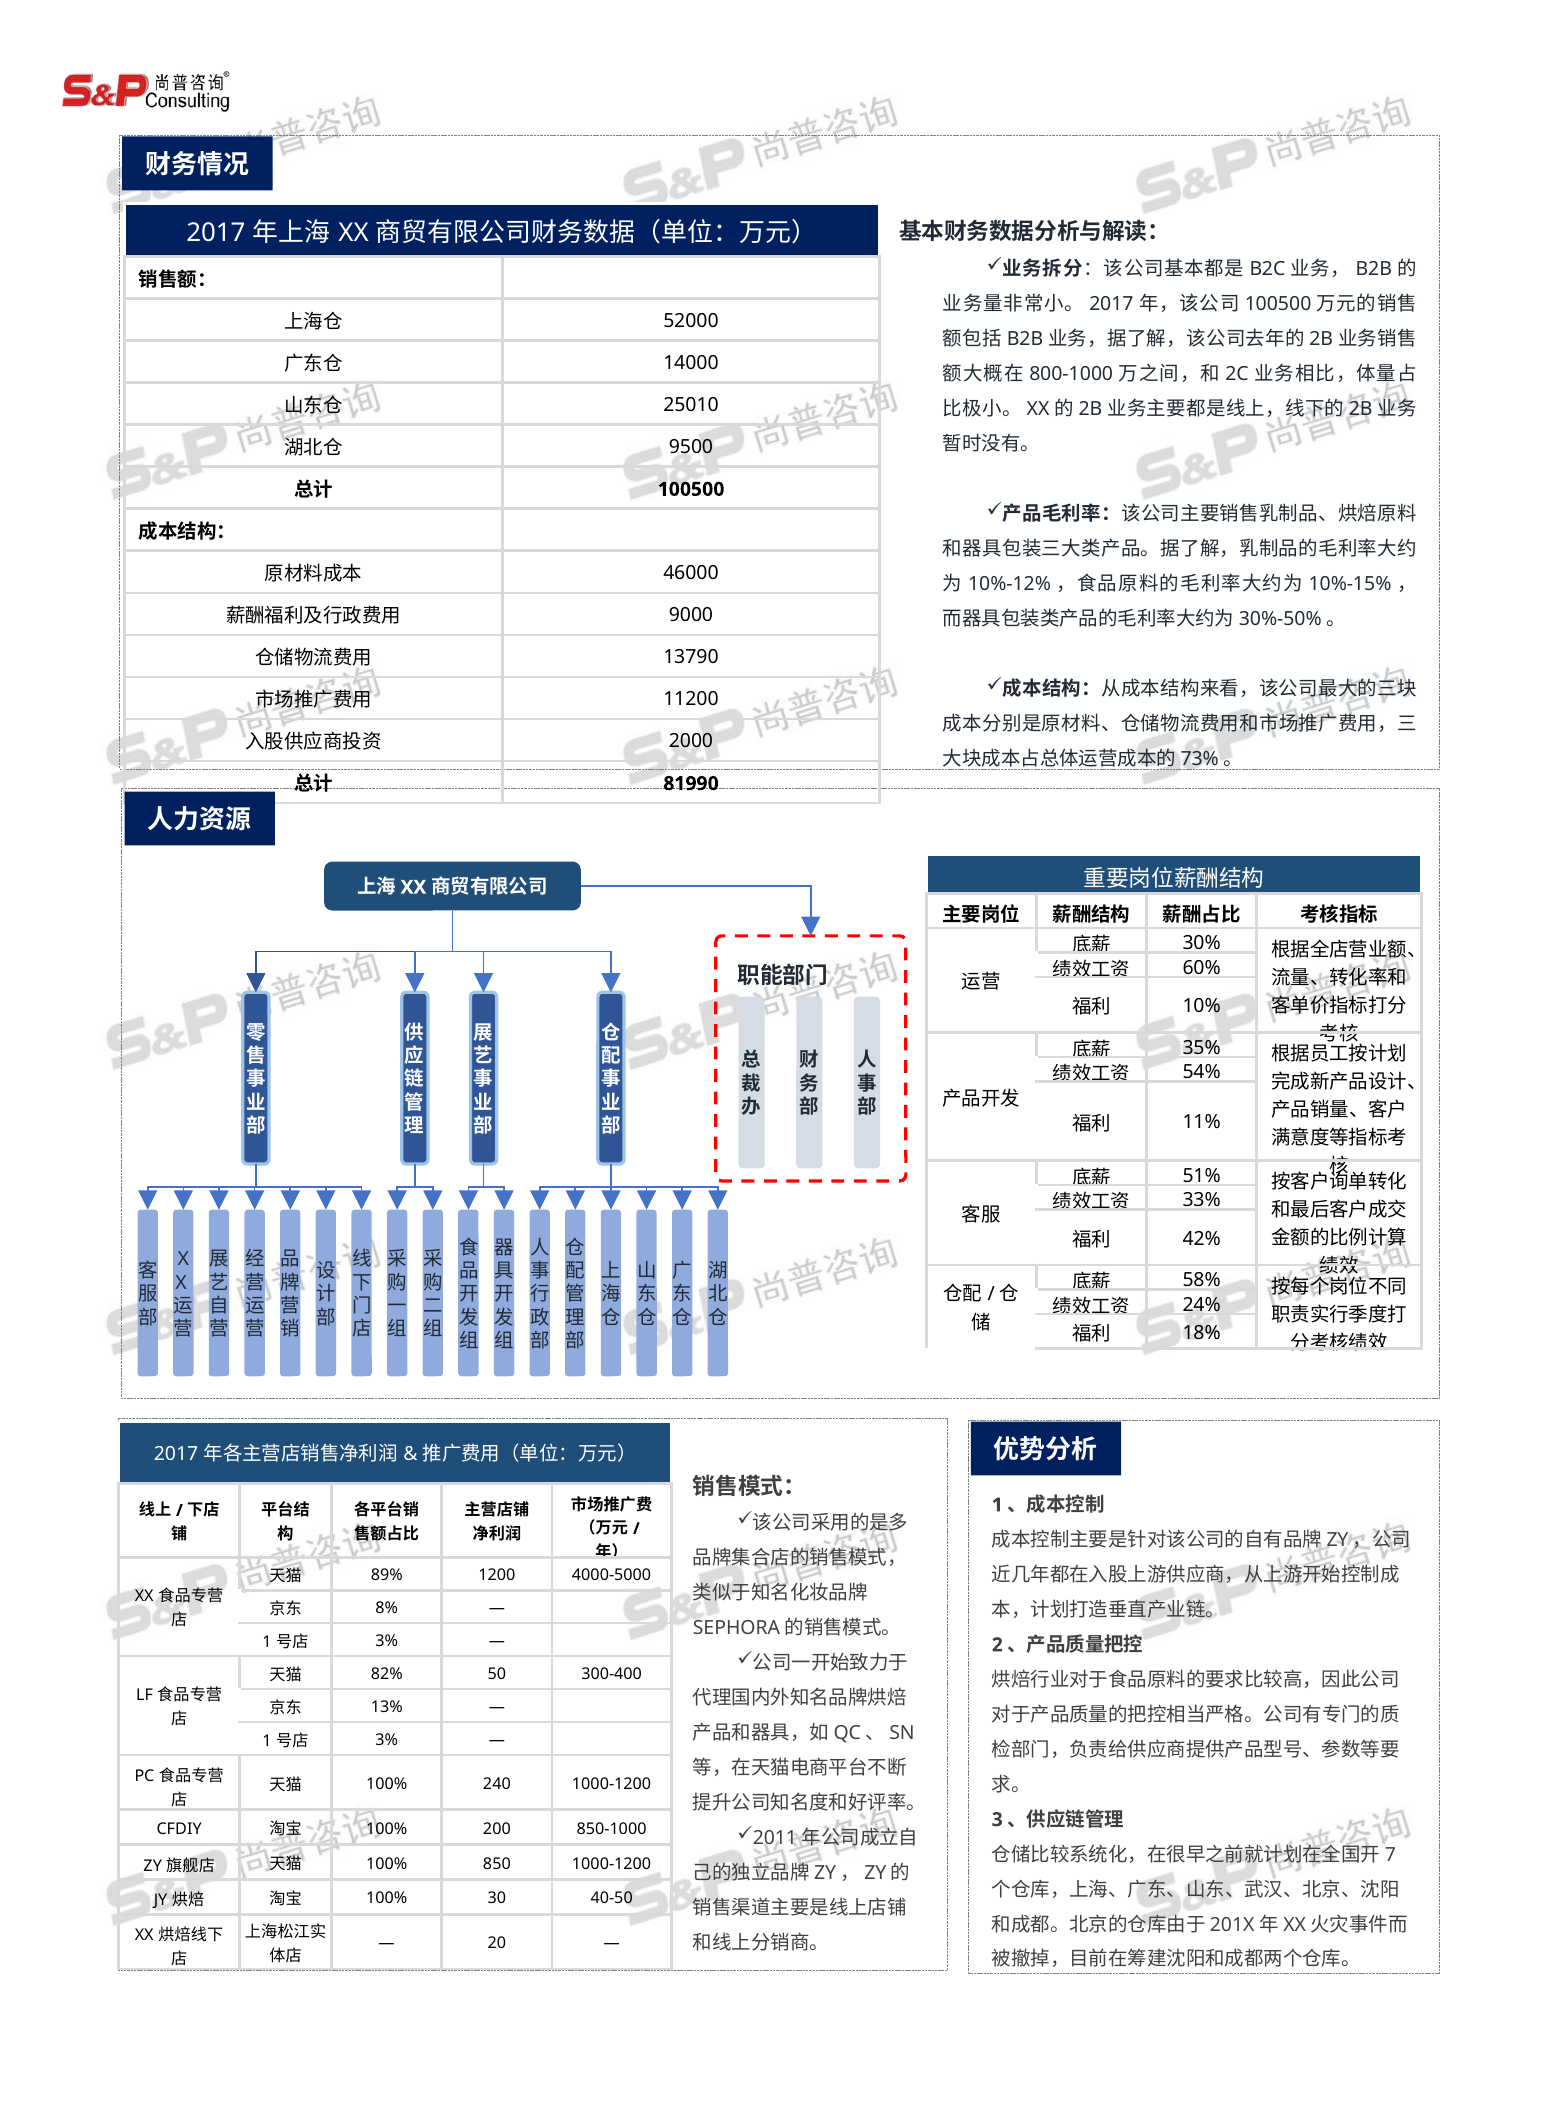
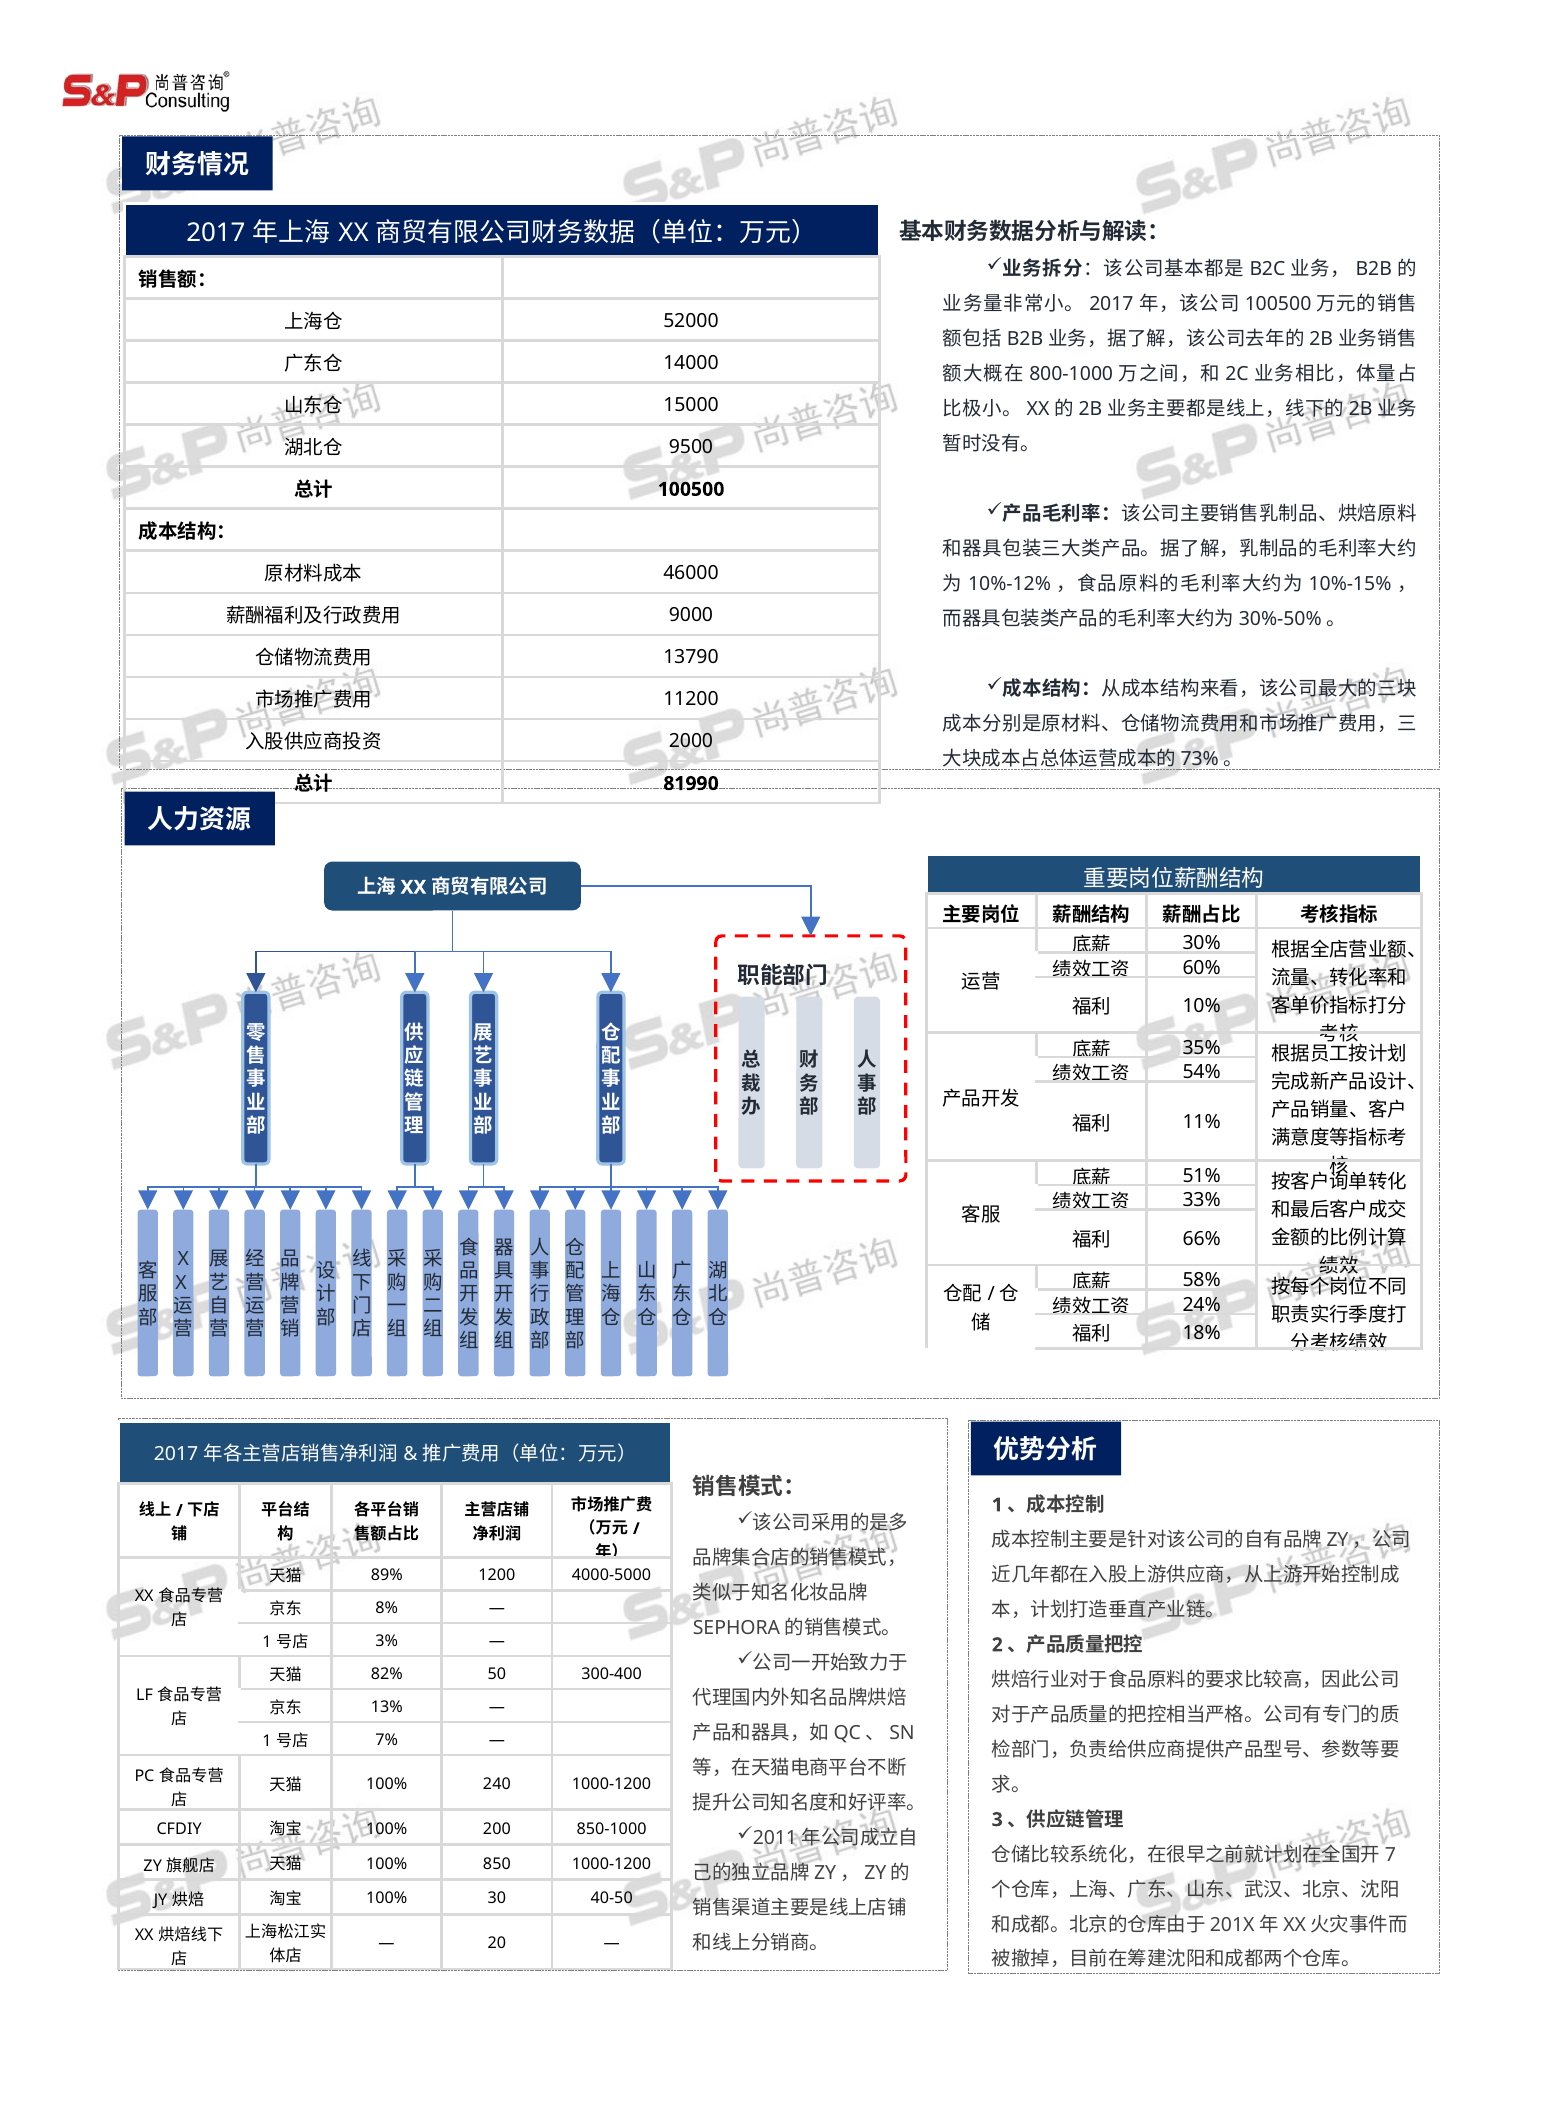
25010: 25010 -> 15000 (691, 405)
42%: 42% -> 66% (1202, 1239)
3%: 3% -> 7% (387, 1740)
